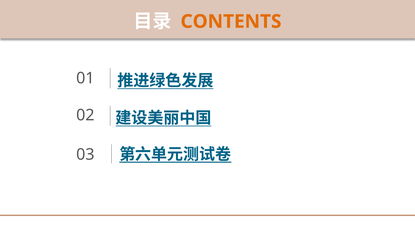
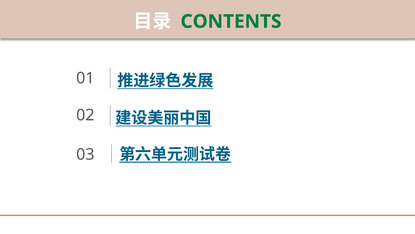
CONTENTS colour: orange -> green (231, 21)
